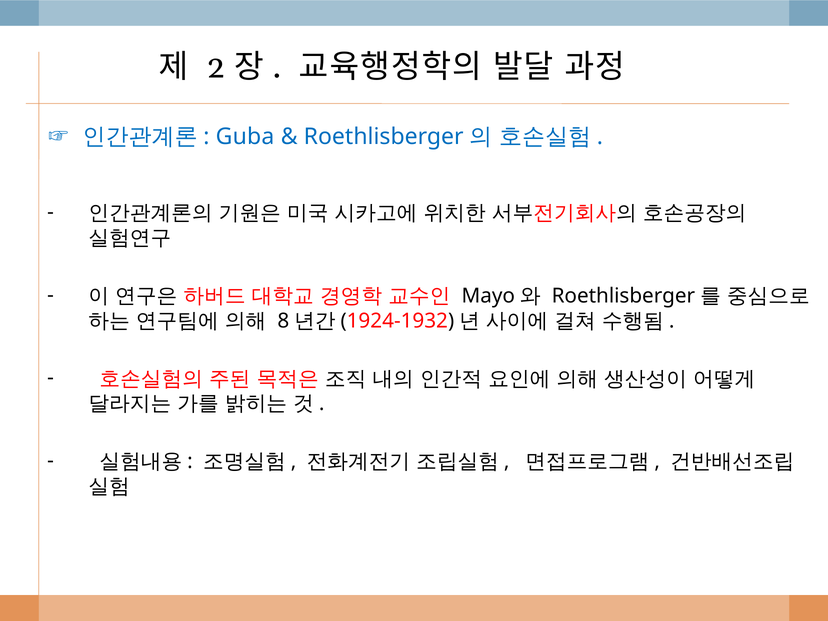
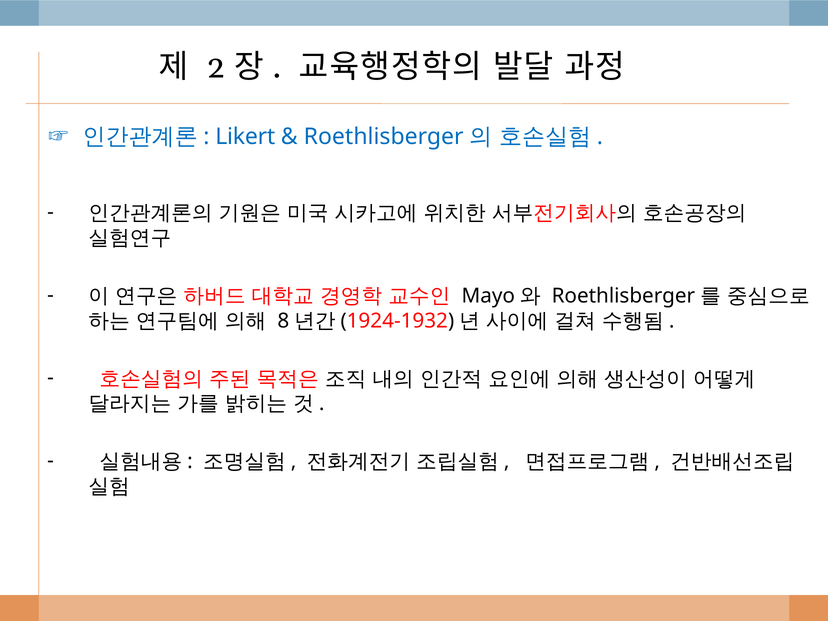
Guba: Guba -> Likert (245, 137)
